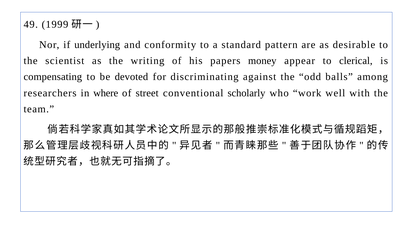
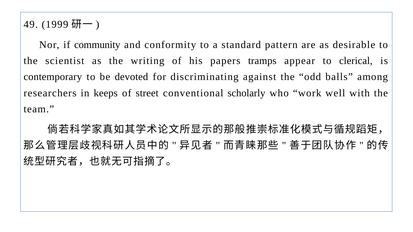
underlying: underlying -> community (97, 45)
money: money -> tramps (262, 61)
compensating: compensating -> contemporary (53, 77)
where: where -> keeps (106, 93)
